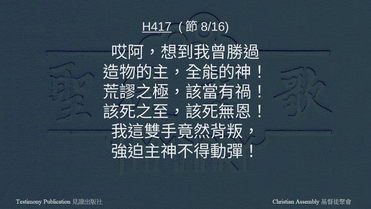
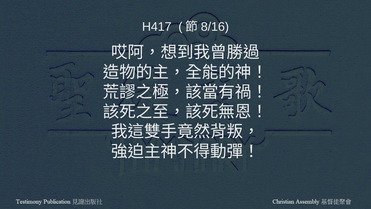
H417 underline: present -> none (157, 27)
